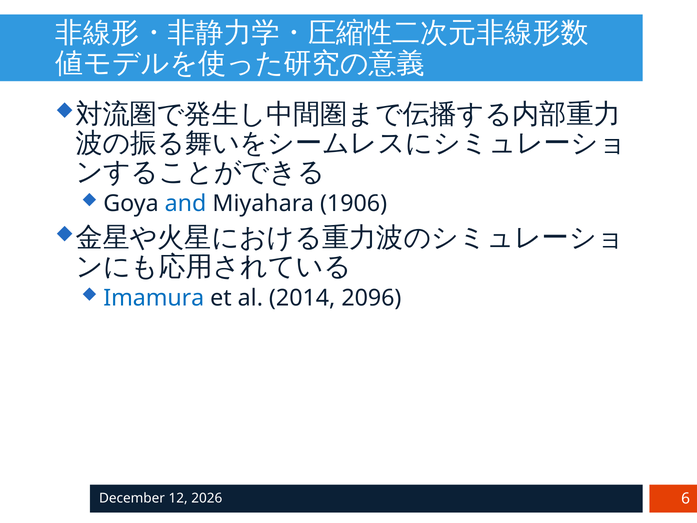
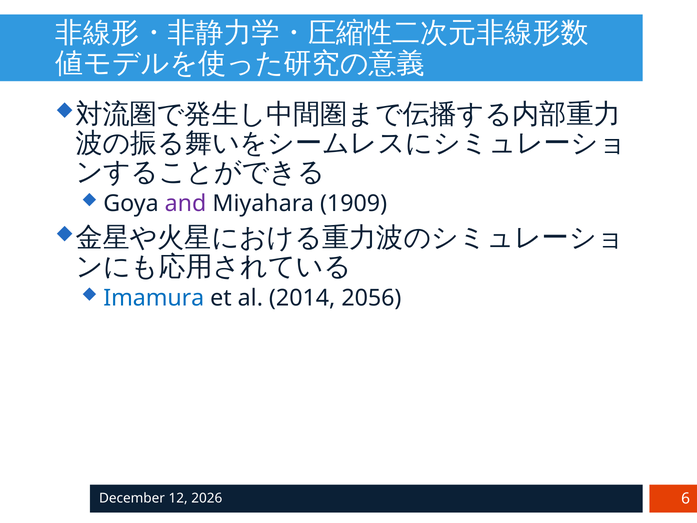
and colour: blue -> purple (186, 203)
1906: 1906 -> 1909 (354, 203)
2096: 2096 -> 2056 (371, 298)
